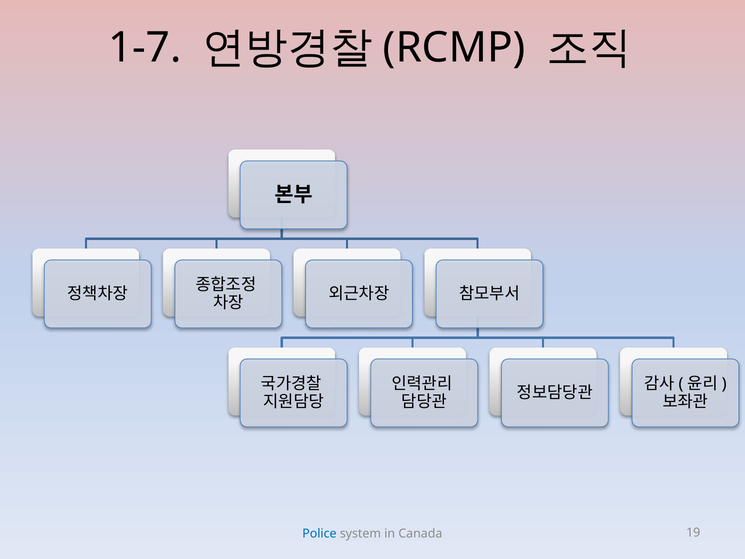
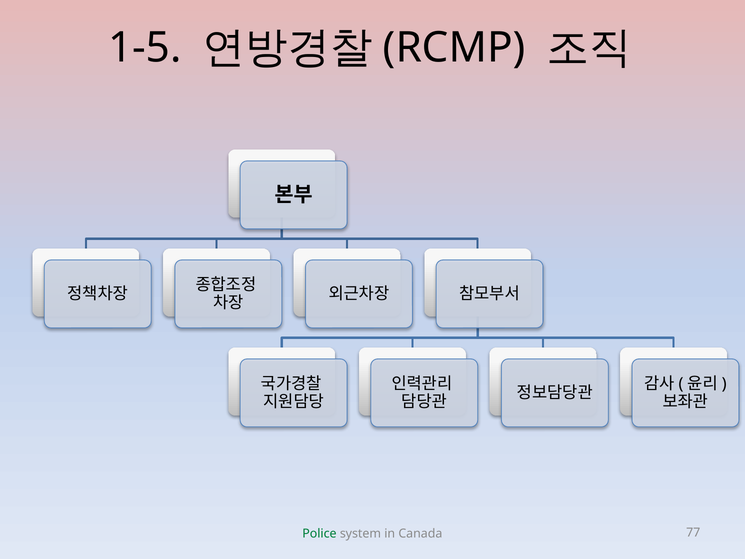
1-7: 1-7 -> 1-5 (145, 47)
Police colour: blue -> green (319, 534)
19: 19 -> 77 (693, 533)
